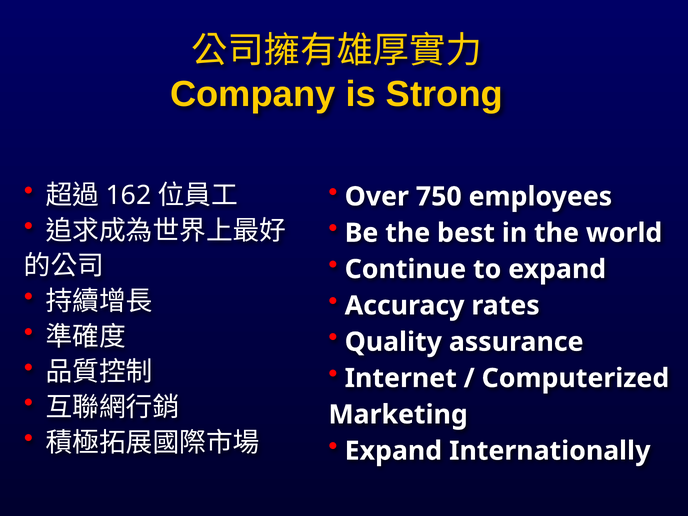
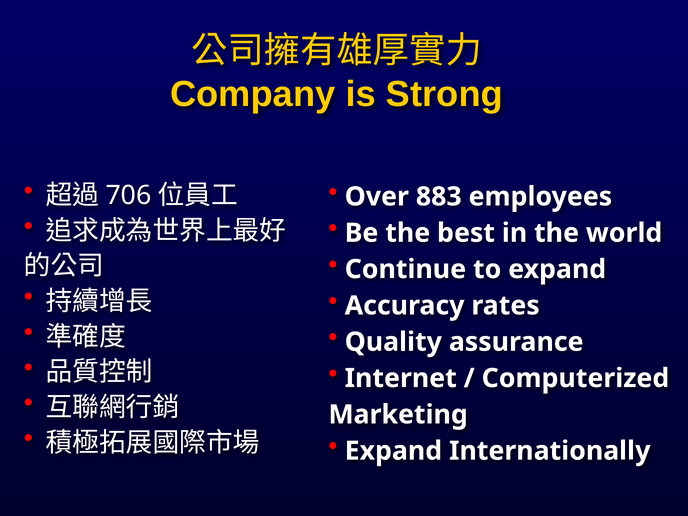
162: 162 -> 706 (129, 195)
750: 750 -> 883 (439, 197)
